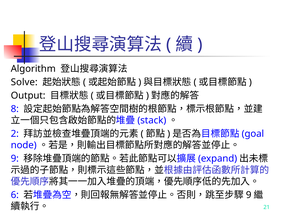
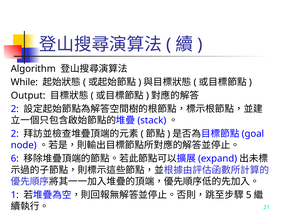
Solve: Solve -> While (24, 82)
8: 8 -> 2 (15, 109)
9: 9 -> 6 (15, 159)
6: 6 -> 1 (15, 195)
9: 9 -> 5 (249, 195)
